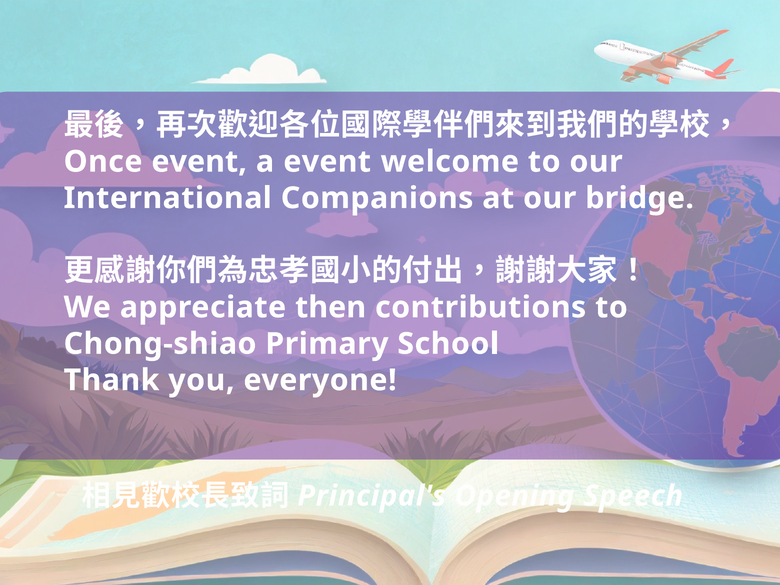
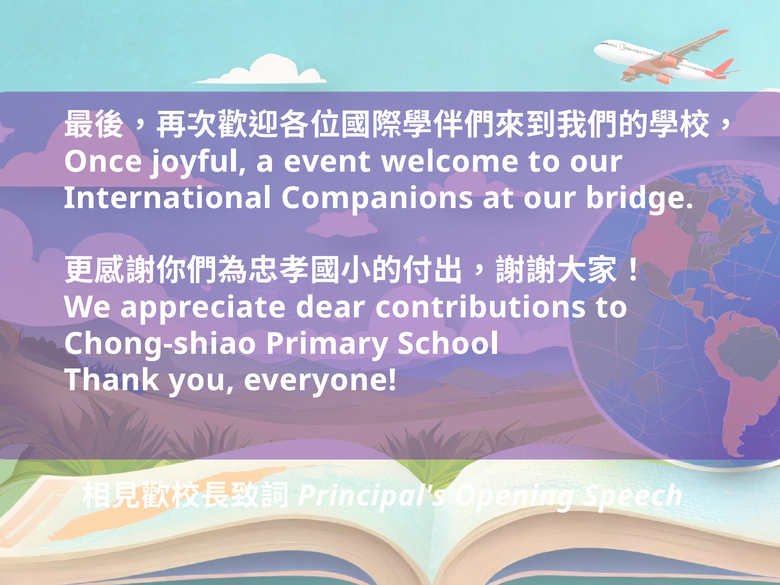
Once event: event -> joyful (199, 162)
then: then -> dear (330, 307)
